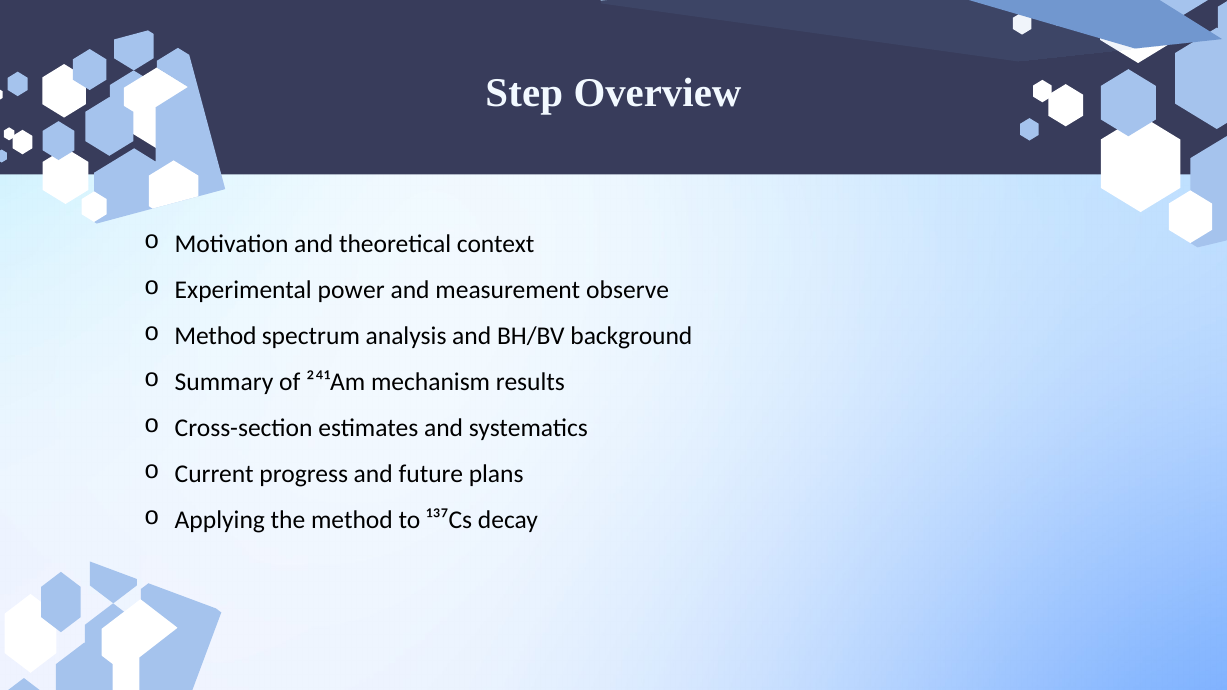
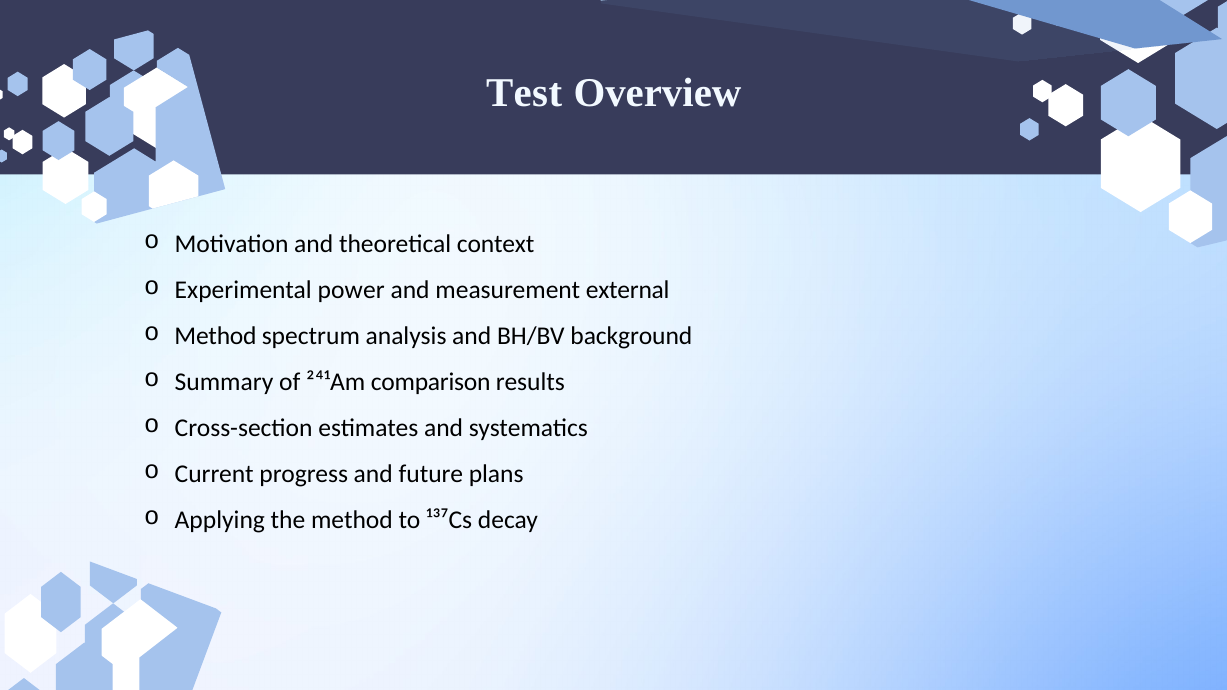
Step: Step -> Test (524, 93)
observe: observe -> external (628, 290)
mechanism: mechanism -> comparison (431, 382)
